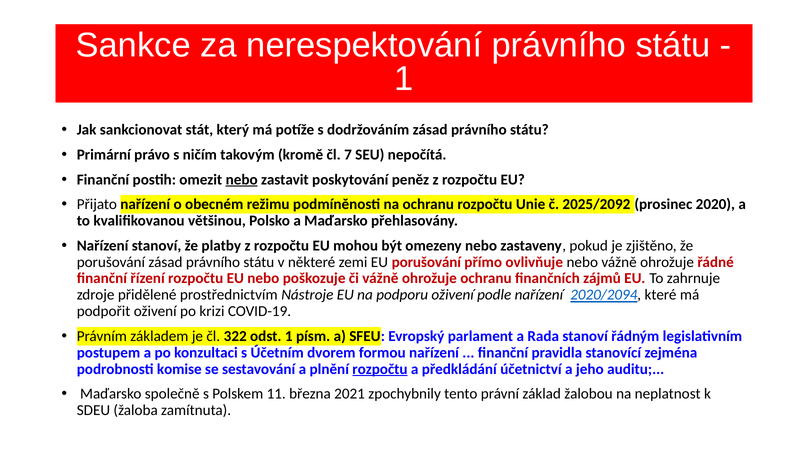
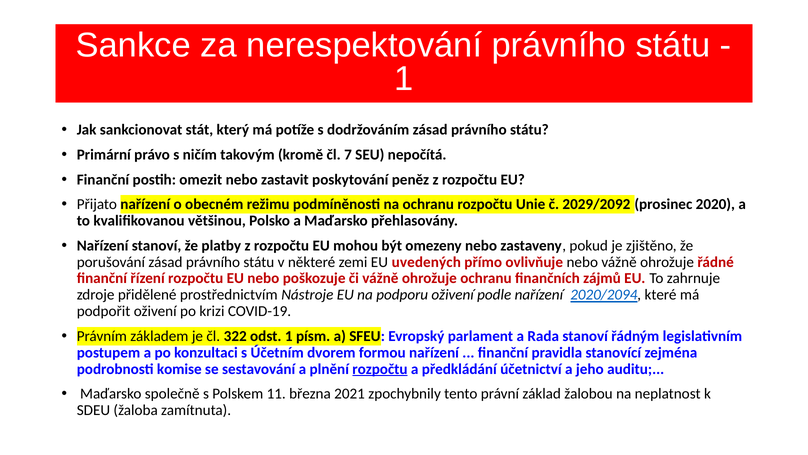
nebo underline: present -> none (242, 179)
2025/2092: 2025/2092 -> 2029/2092 (596, 204)
EU porušování: porušování -> uvedených (426, 262)
